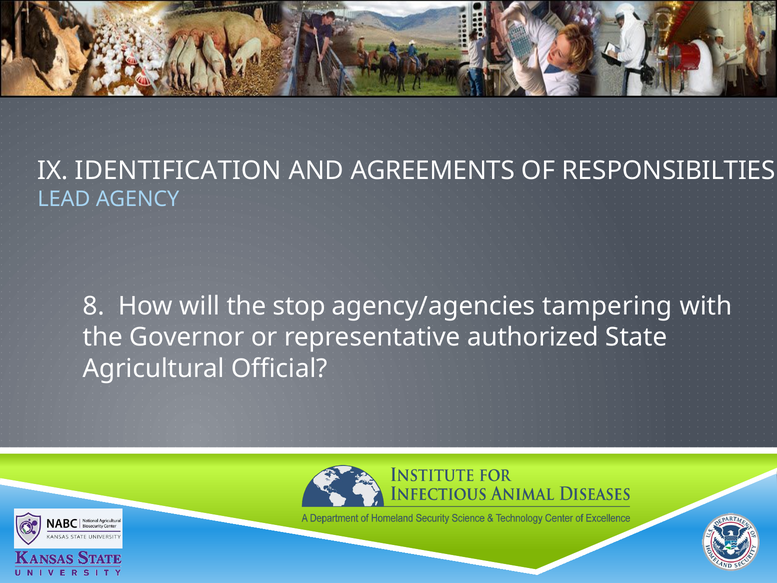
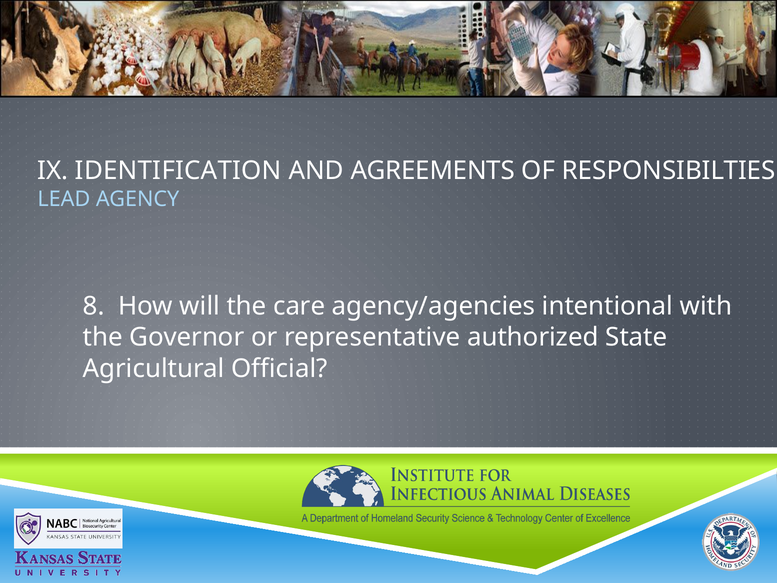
stop: stop -> care (299, 306)
tampering: tampering -> intentional (608, 306)
